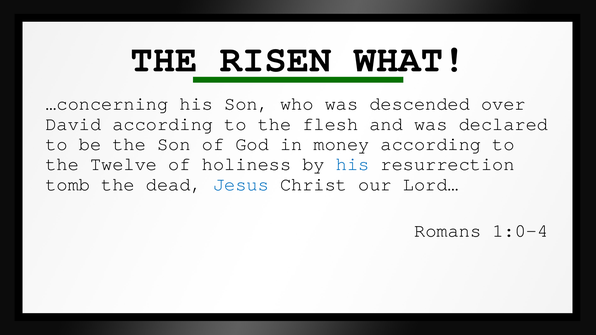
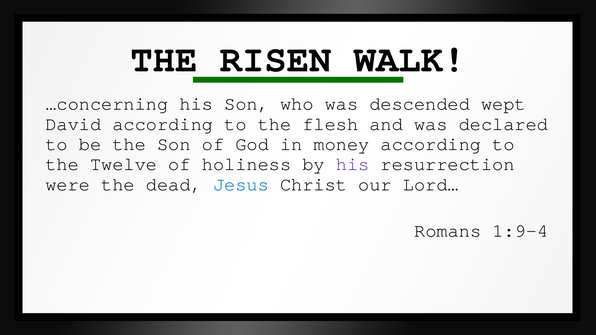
WHAT: WHAT -> WALK (410, 59)
over: over -> wept (503, 104)
his colour: blue -> purple (353, 164)
tomb: tomb -> were (68, 184)
1:0-4: 1:0-4 -> 1:9-4 (520, 231)
